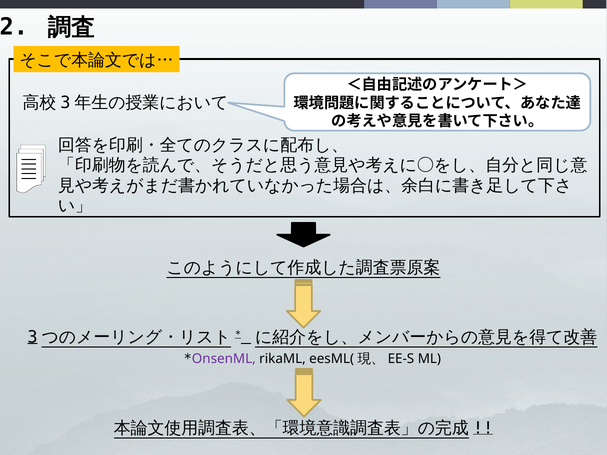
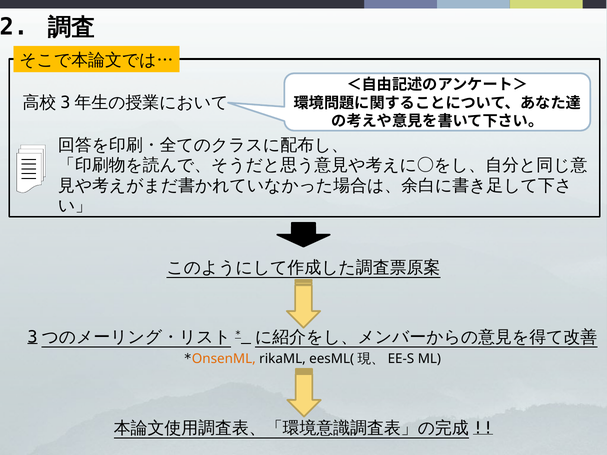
OnsenML colour: purple -> orange (224, 359)
